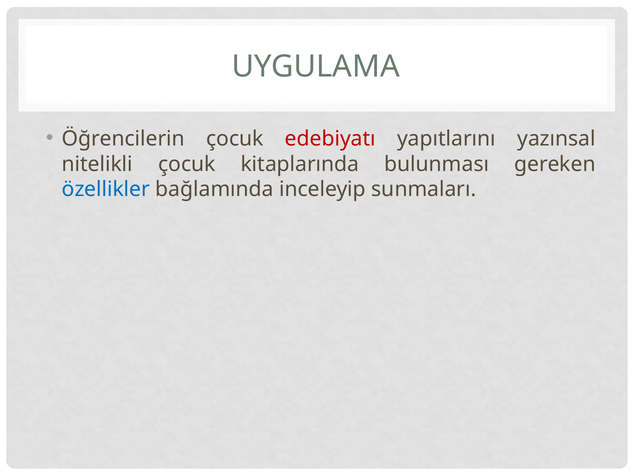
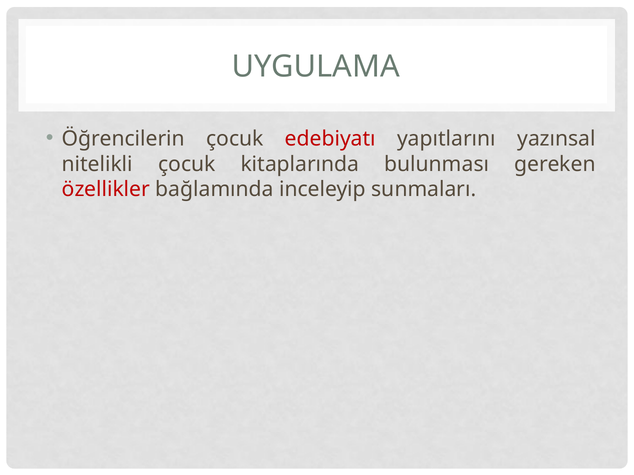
özellikler colour: blue -> red (106, 190)
